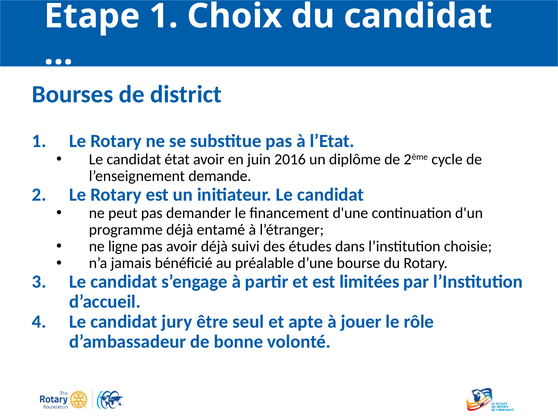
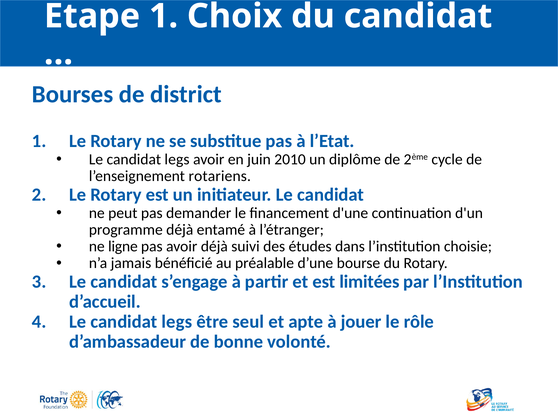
état: état -> legs (177, 160)
2016: 2016 -> 2010 (290, 160)
demande: demande -> rotariens (220, 176)
jury: jury -> legs (177, 322)
